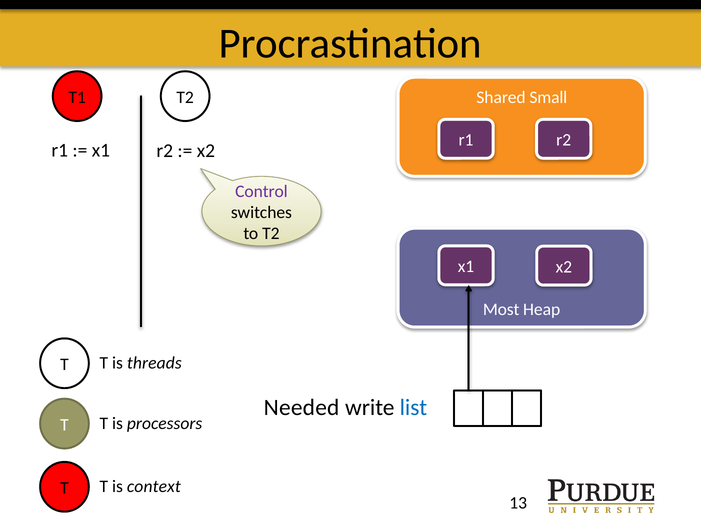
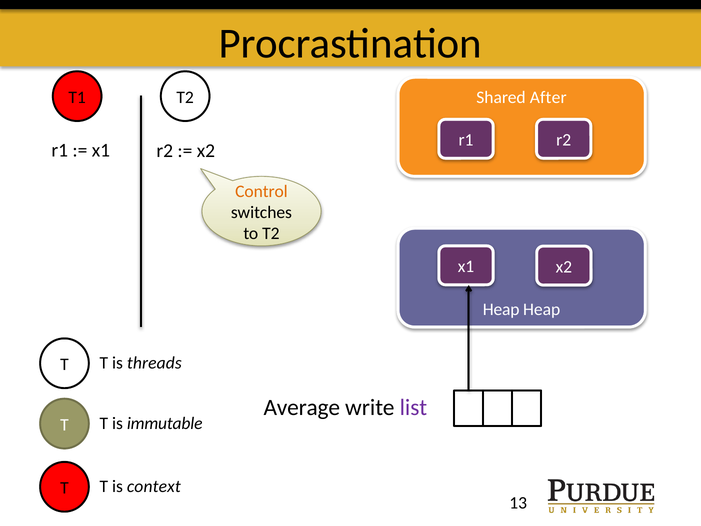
Small: Small -> After (548, 97)
Control colour: purple -> orange (261, 191)
Most: Most -> Heap (501, 309)
Needed: Needed -> Average (302, 407)
list colour: blue -> purple (413, 407)
processors: processors -> immutable (165, 423)
